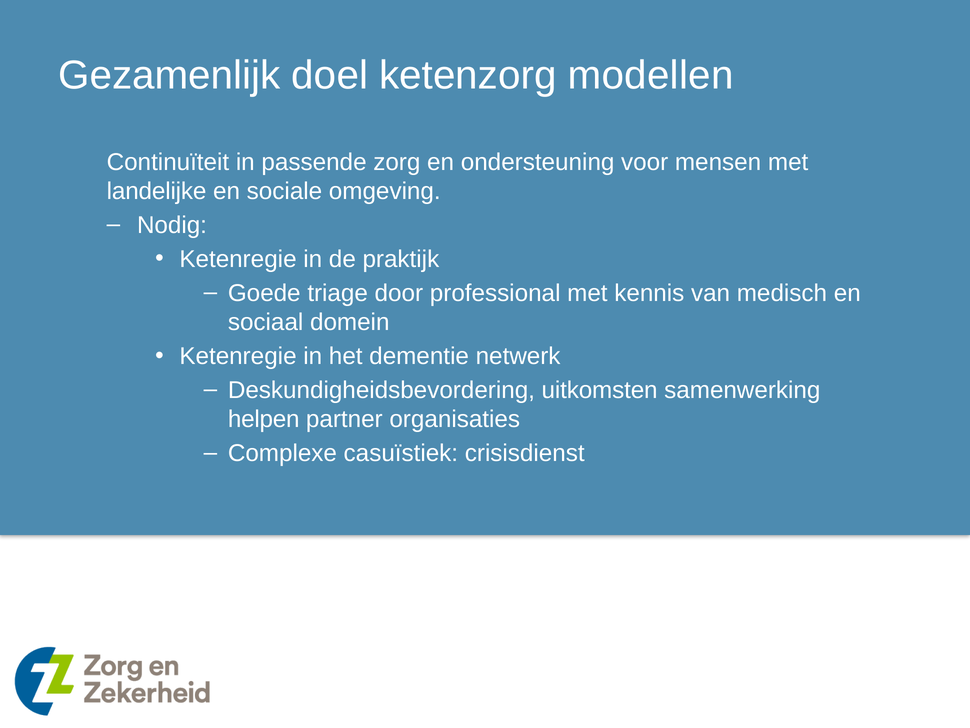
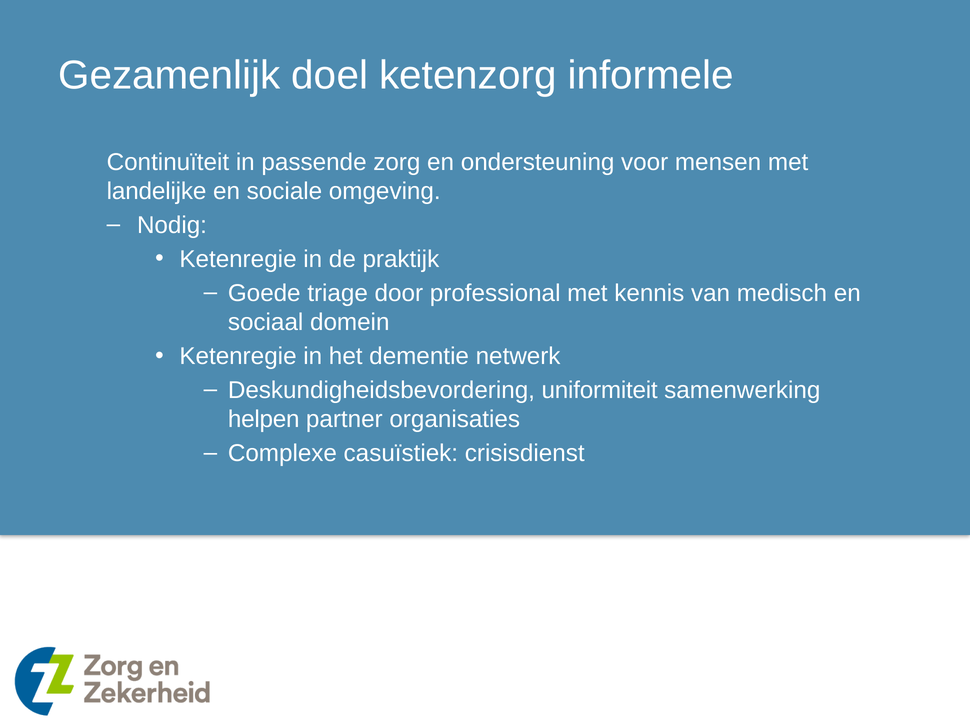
modellen: modellen -> informele (651, 75)
uitkomsten: uitkomsten -> uniformiteit (600, 390)
